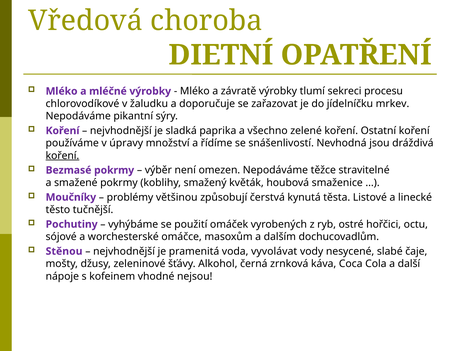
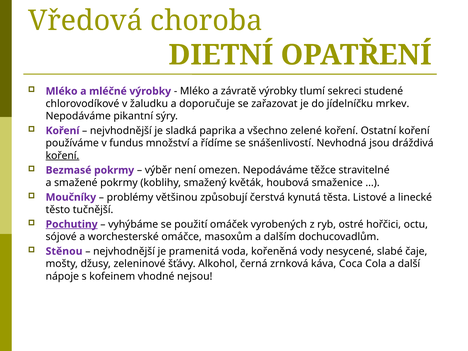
procesu: procesu -> studené (384, 91)
úpravy: úpravy -> fundus (126, 143)
Pochutiny underline: none -> present (72, 224)
vyvolávat: vyvolávat -> kořeněná (274, 251)
